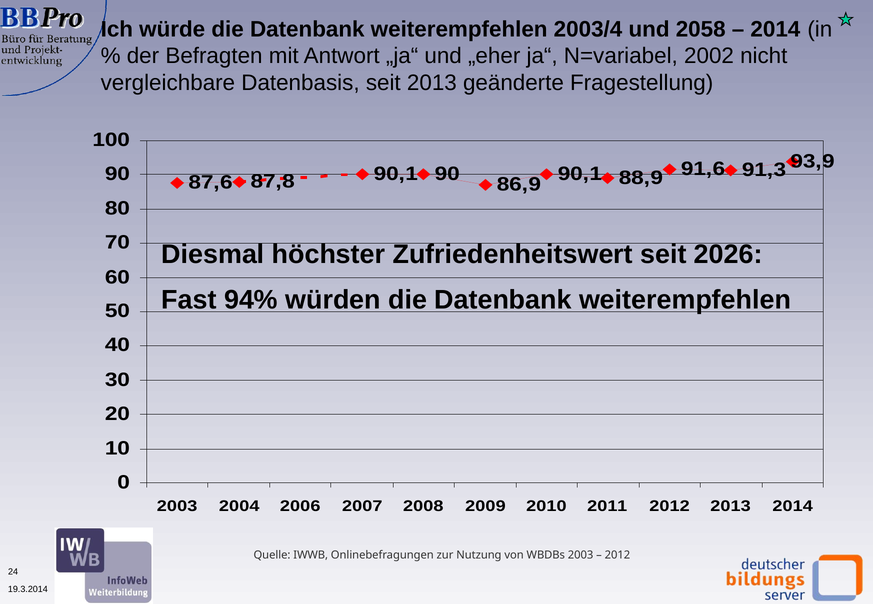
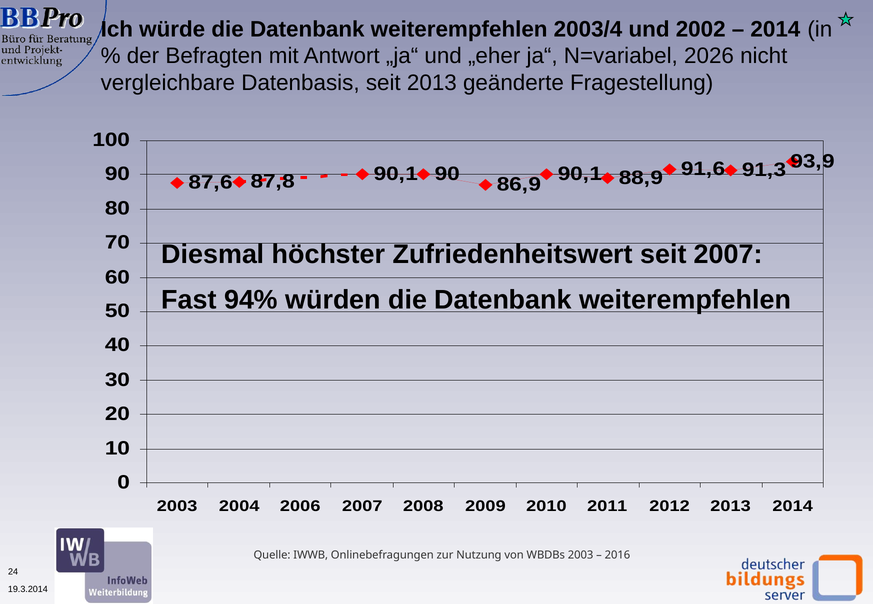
2058: 2058 -> 2002 (701, 29)
2002: 2002 -> 2026 (709, 56)
seit 2026: 2026 -> 2007 (728, 254)
2012: 2012 -> 2016 (617, 555)
